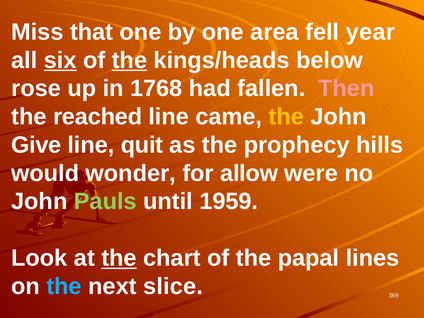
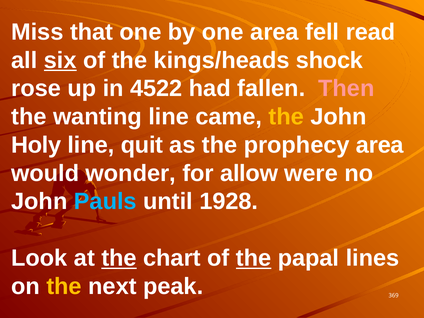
year: year -> read (370, 32)
the underline: present -> none (129, 60)
below: below -> shock (330, 60)
1768: 1768 -> 4522 (156, 89)
reached: reached -> wanting (97, 117)
Give: Give -> Holy (36, 145)
prophecy hills: hills -> area (380, 145)
Pauls colour: light green -> light blue (105, 202)
1959: 1959 -> 1928 (229, 202)
the underline: none -> present (254, 258)
the colour: light blue -> yellow (64, 286)
slice: slice -> peak (173, 286)
